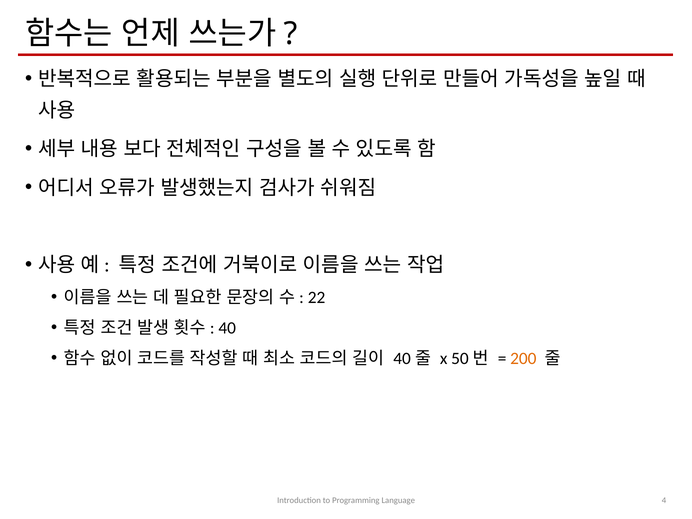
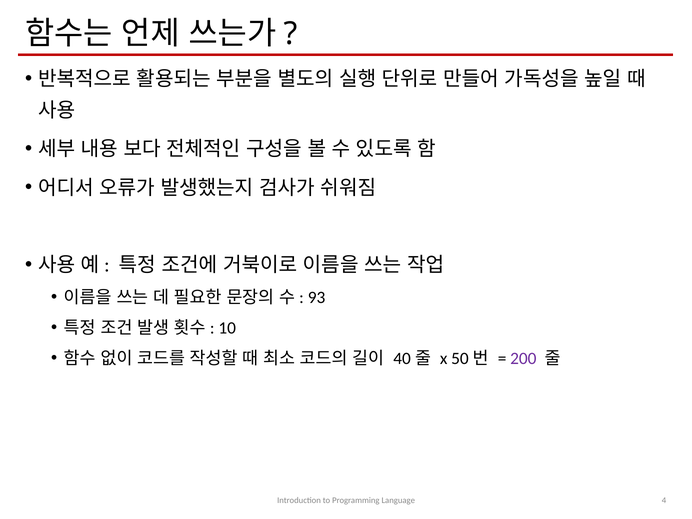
22: 22 -> 93 (317, 297)
40: 40 -> 10 (227, 328)
200 colour: orange -> purple (523, 358)
